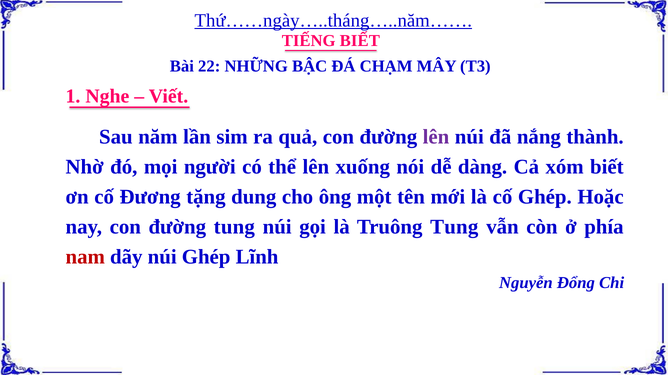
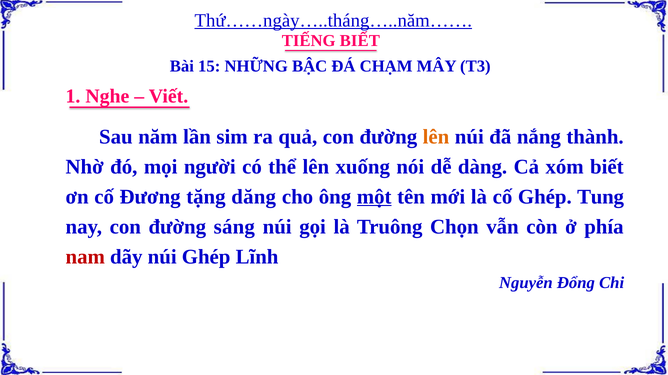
22: 22 -> 15 (209, 66)
lên colour: purple -> orange (436, 137)
dung: dung -> dăng (254, 197)
một underline: none -> present (374, 197)
Hoặc: Hoặc -> Tung (601, 197)
đường tung: tung -> sáng (234, 227)
Truông Tung: Tung -> Chọn (454, 227)
